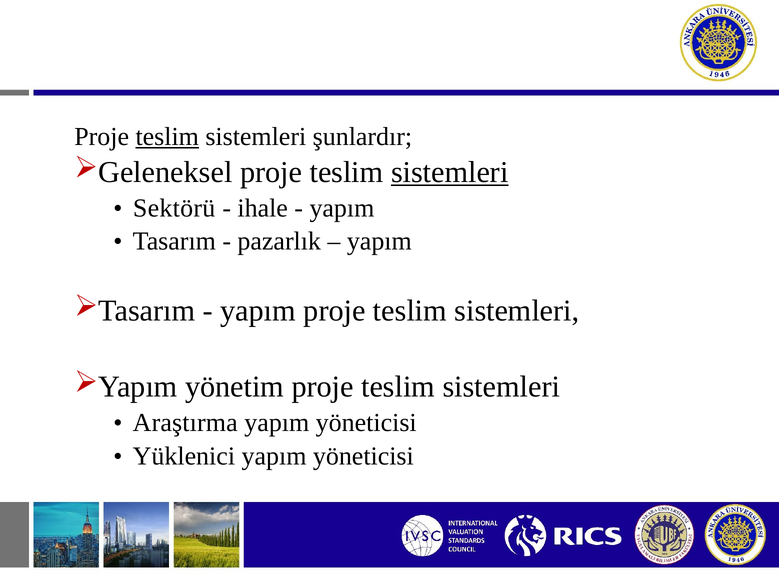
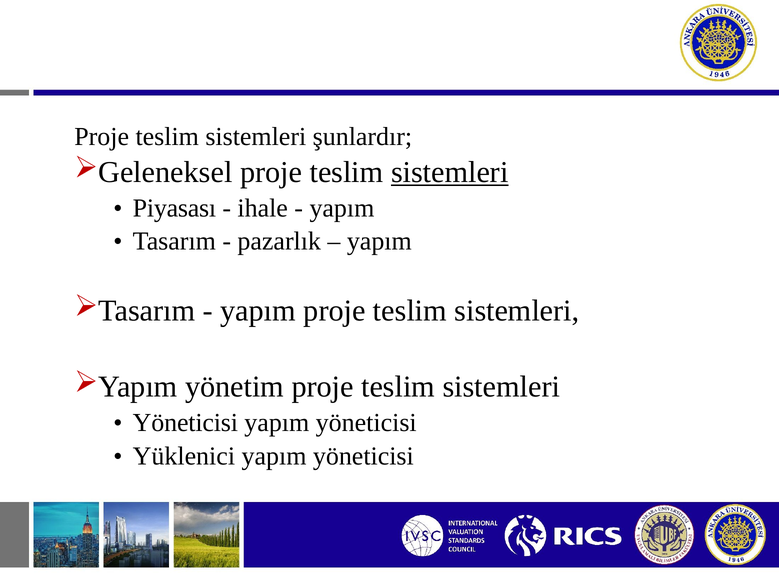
teslim underline: present -> none (167, 137)
Sektörü: Sektörü -> Piyasası (174, 208)
Araştırma: Araştırma -> Yöneticisi (185, 423)
